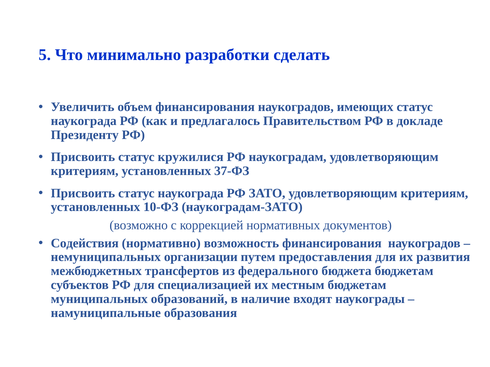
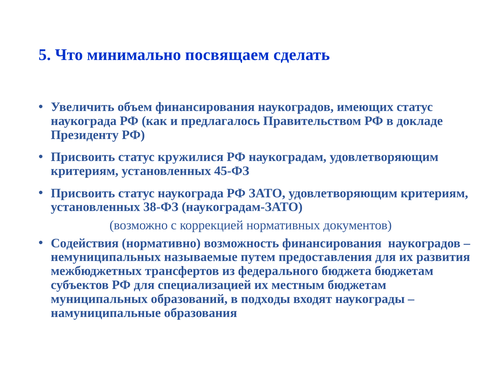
разработки: разработки -> посвящаем (227, 55)
37-ФЗ: 37-ФЗ -> 45-ФЗ (232, 171)
10-ФЗ: 10-ФЗ -> 38-ФЗ (161, 207)
организации: организации -> называемые (201, 257)
наличие: наличие -> подходы (266, 299)
